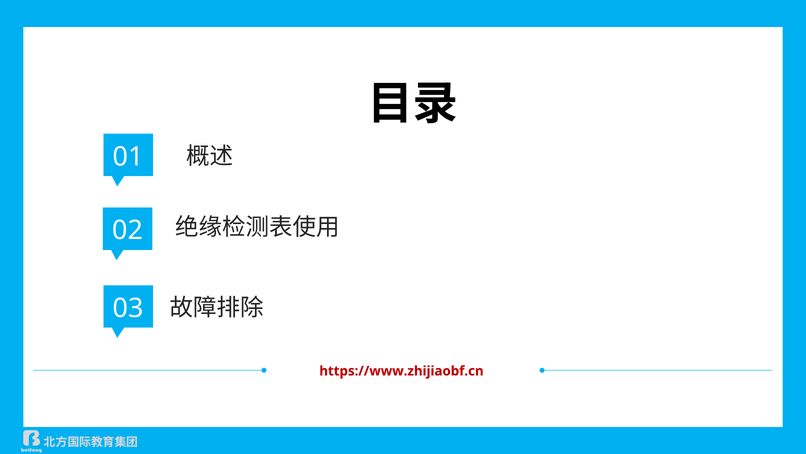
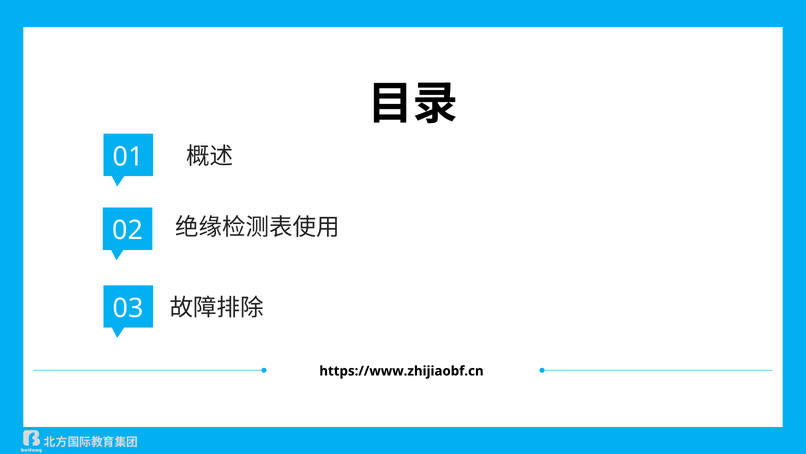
https://www.zhijiaobf.cn colour: red -> black (401, 371)
